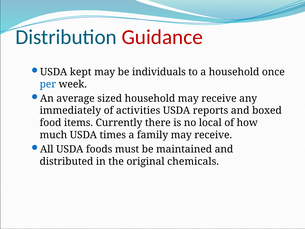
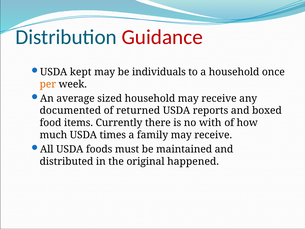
per colour: blue -> orange (48, 84)
immediately: immediately -> documented (70, 111)
activities: activities -> returned (138, 111)
local: local -> with (210, 123)
chemicals: chemicals -> happened (193, 161)
